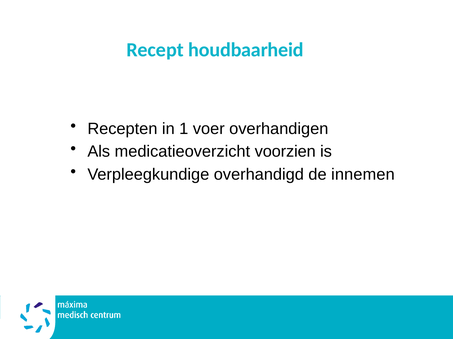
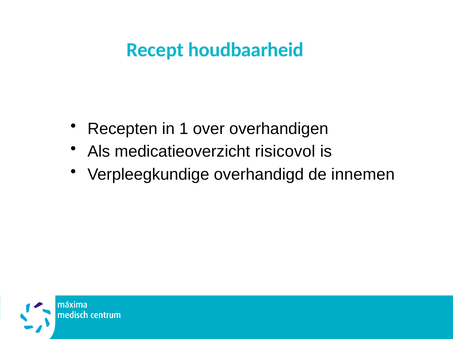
voer: voer -> over (209, 129)
voorzien: voorzien -> risicovol (285, 152)
